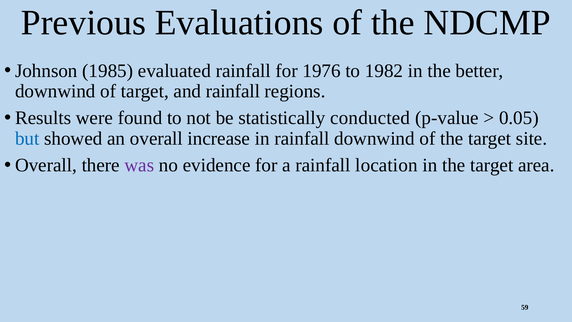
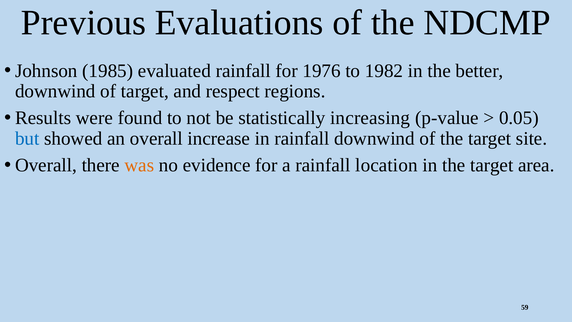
and rainfall: rainfall -> respect (233, 91)
conducted: conducted -> increasing (370, 118)
was colour: purple -> orange (139, 165)
